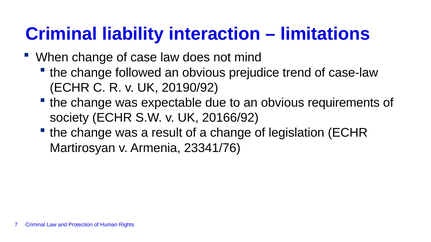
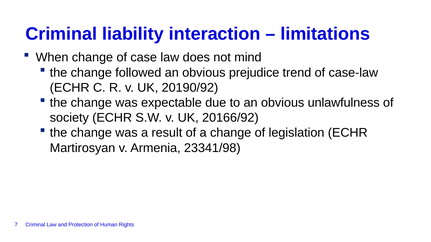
requirements: requirements -> unlawfulness (344, 103)
23341/76: 23341/76 -> 23341/98 (212, 148)
